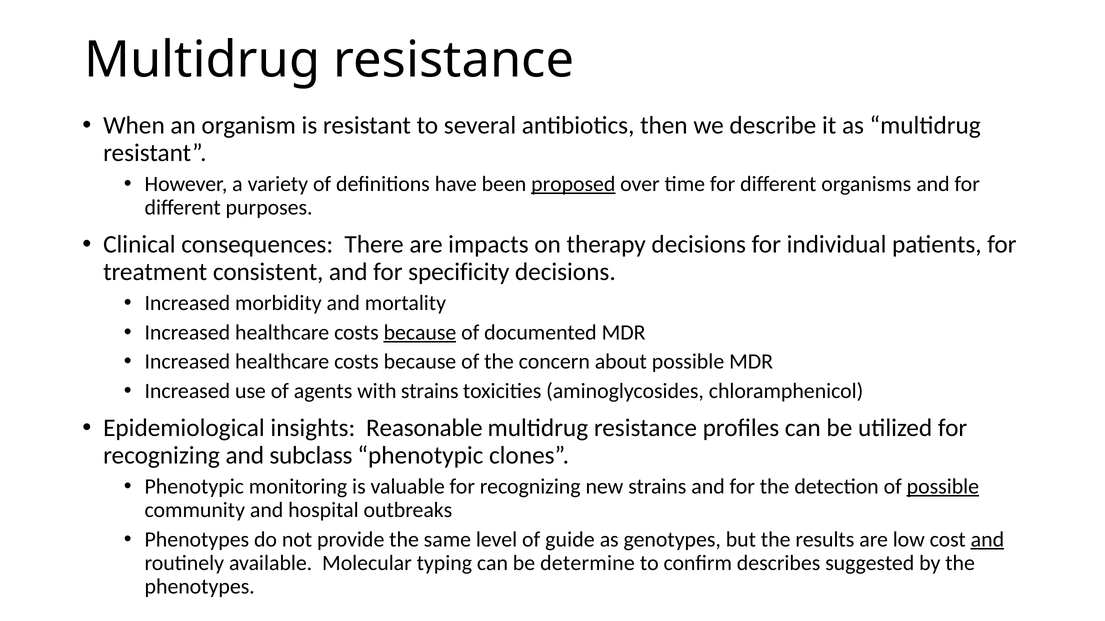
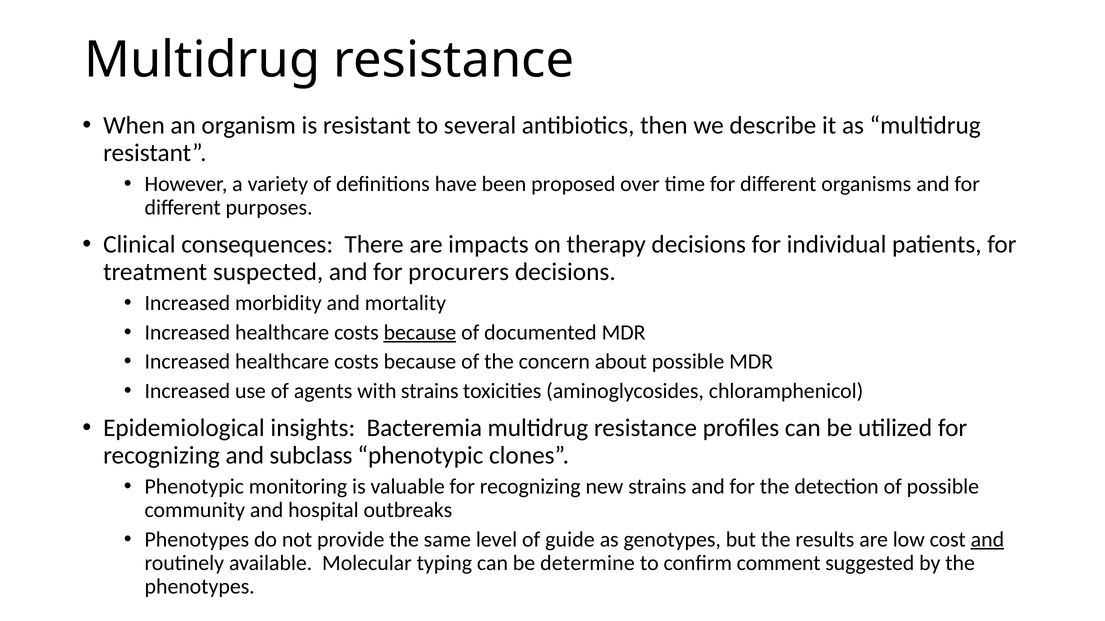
proposed underline: present -> none (573, 184)
consistent: consistent -> suspected (268, 272)
specificity: specificity -> procurers (459, 272)
Reasonable: Reasonable -> Bacteremia (424, 428)
possible underline: present -> none (943, 487)
describes: describes -> comment (779, 564)
